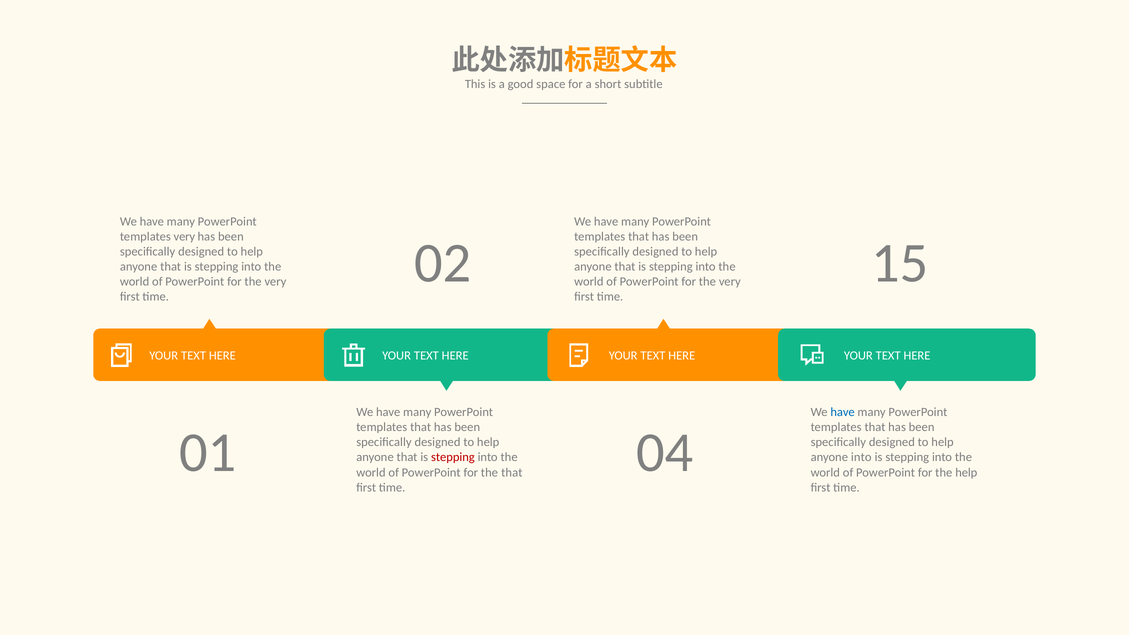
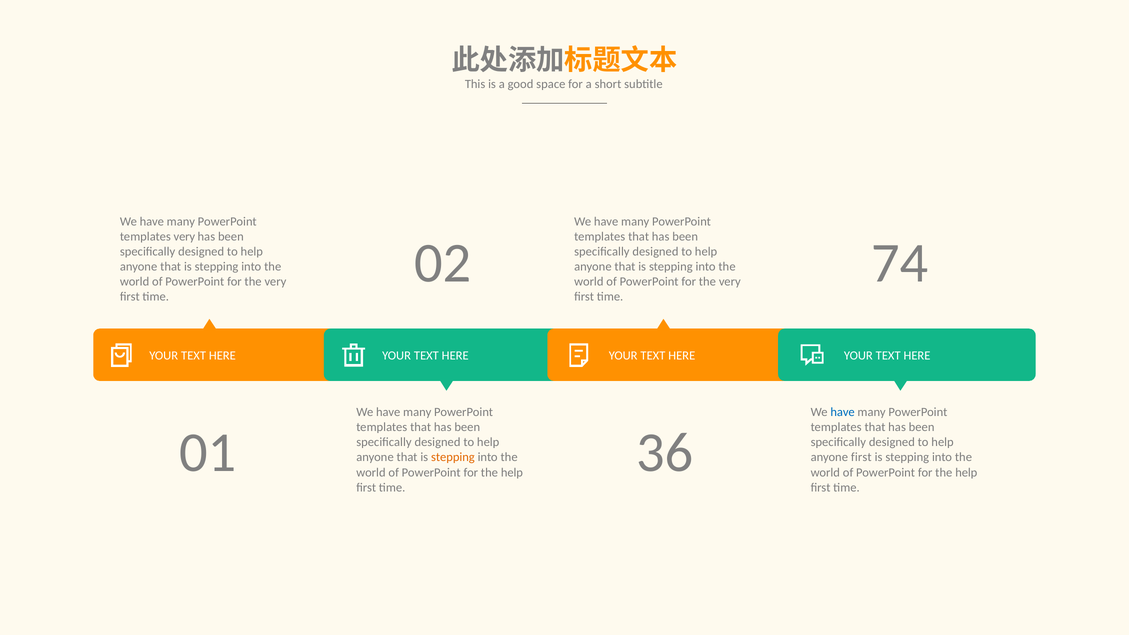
15: 15 -> 74 (900, 263)
04: 04 -> 36 (665, 453)
stepping colour: red -> orange (453, 457)
anyone into: into -> first (861, 457)
that: that -> help (512, 472)
